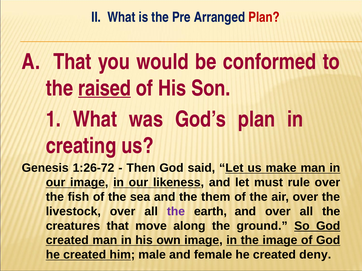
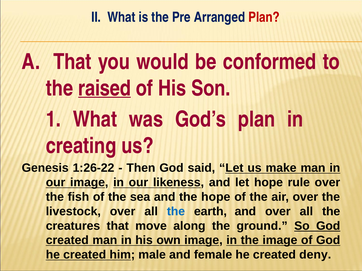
1:26-72: 1:26-72 -> 1:26-22 (94, 168)
let must: must -> hope (269, 183)
the them: them -> hope (216, 197)
the colour: purple -> blue (176, 212)
